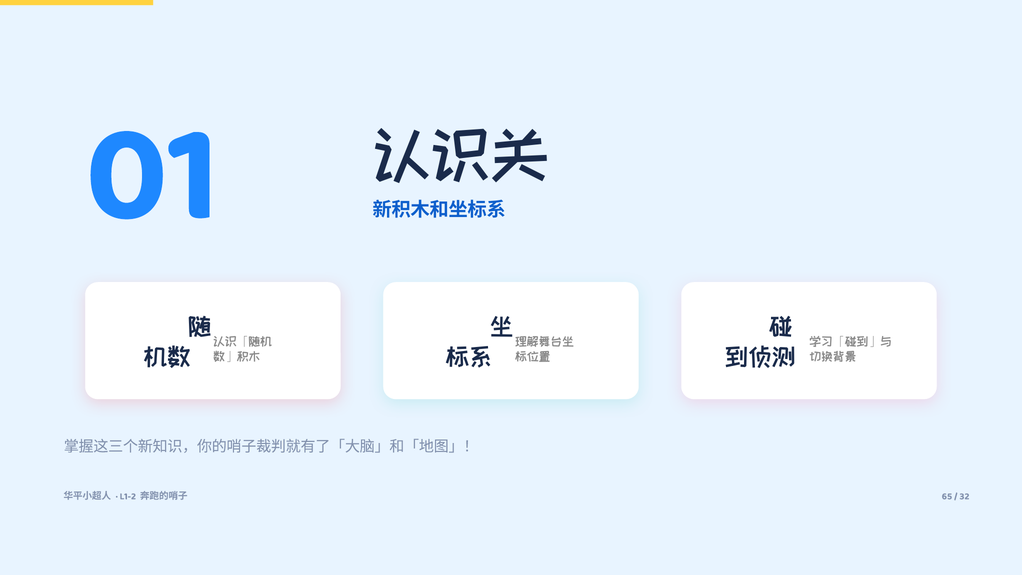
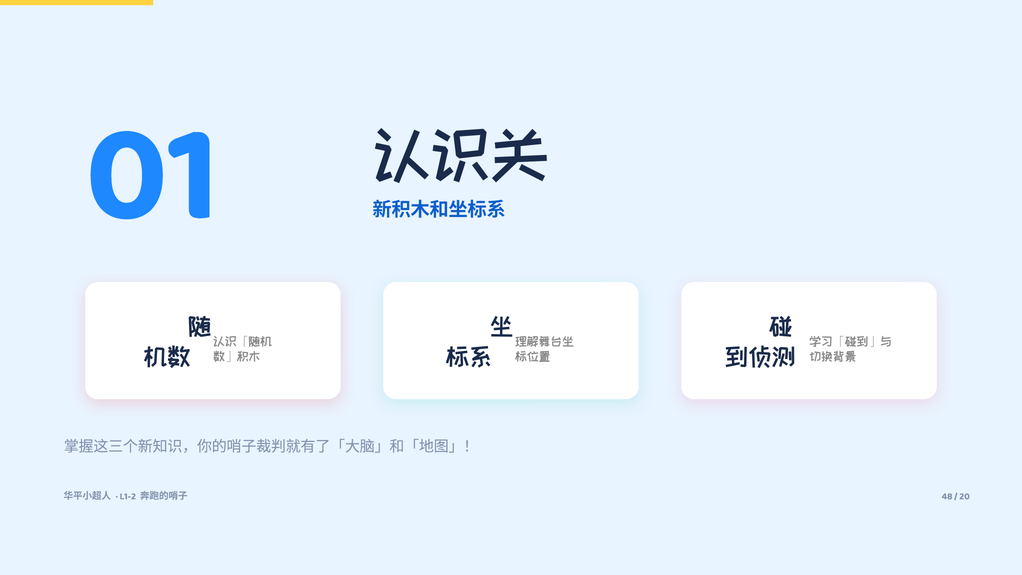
65: 65 -> 48 (947, 496)
32: 32 -> 20 (965, 496)
